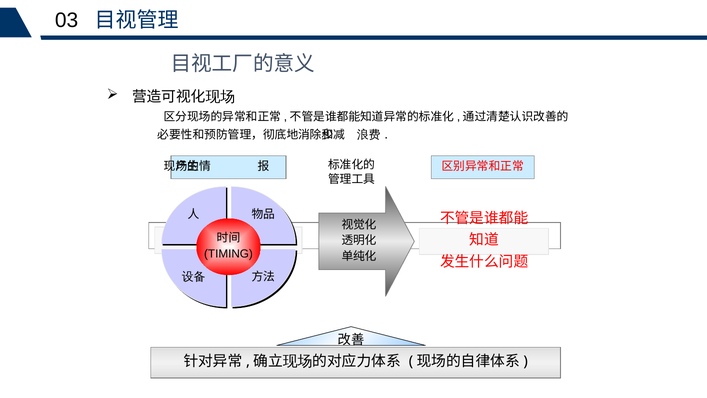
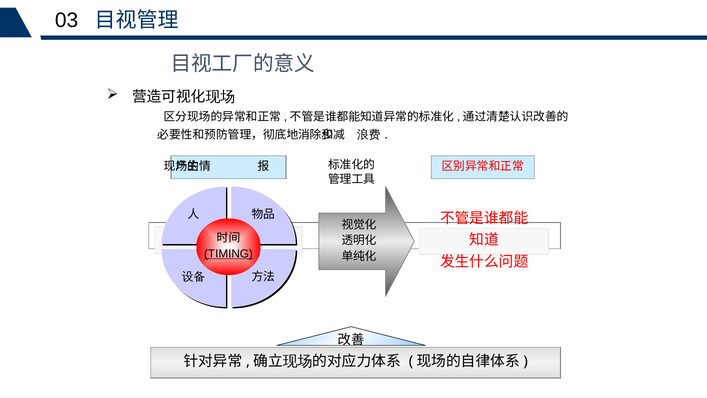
TIMING underline: none -> present (228, 253)
